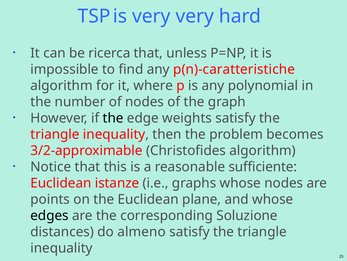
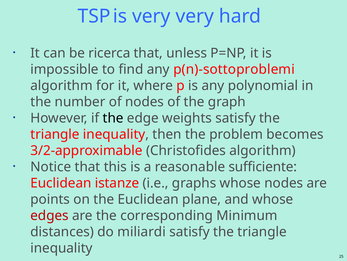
p(n)-caratteristiche: p(n)-caratteristiche -> p(n)-sottoproblemi (234, 69)
edges colour: black -> red (50, 215)
Soluzione: Soluzione -> Minimum (247, 215)
almeno: almeno -> miliardi (142, 231)
